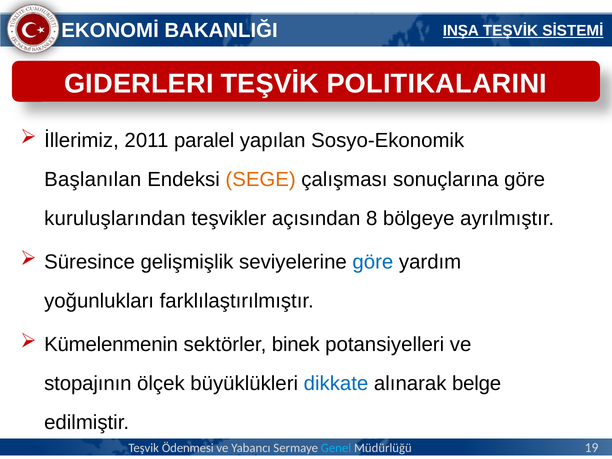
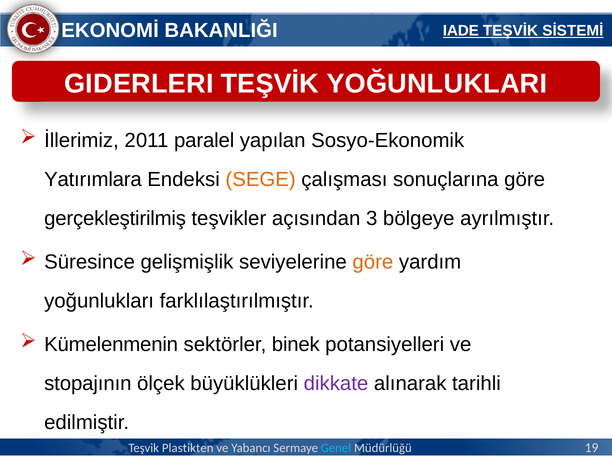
INŞA: INŞA -> IADE (461, 31)
POLITIKALARINI: POLITIKALARINI -> YOĞUNLUKLARI (437, 84)
Başlanılan: Başlanılan -> Yatırımlara (93, 180)
kuruluşlarından: kuruluşlarından -> gerçekleştirilmiş (115, 219)
8: 8 -> 3 (372, 219)
göre colour: blue -> orange (373, 262)
dikkate colour: blue -> purple (336, 383)
belge: belge -> tarihli (476, 383)
Ödenmesi: Ödenmesi -> Plastikten (188, 448)
